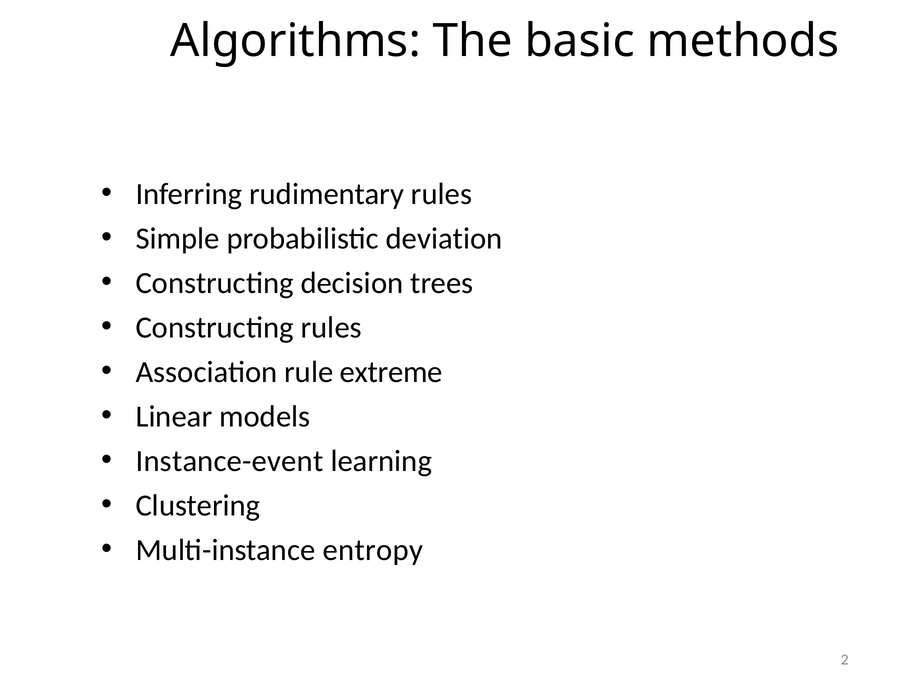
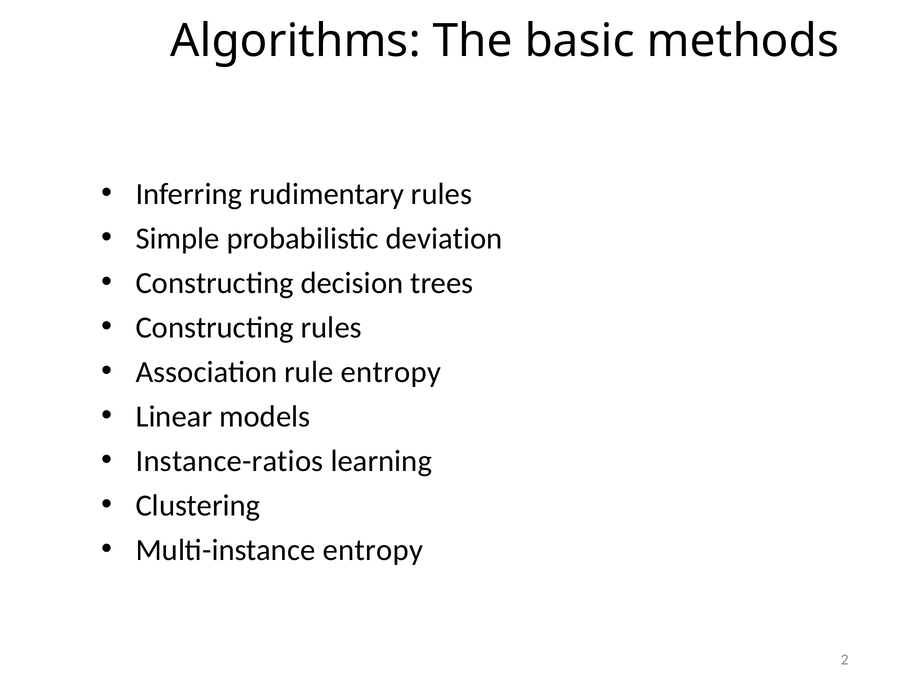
rule extreme: extreme -> entropy (391, 372)
Instance-event: Instance-event -> Instance-ratios (230, 461)
